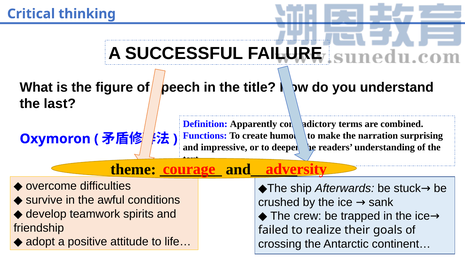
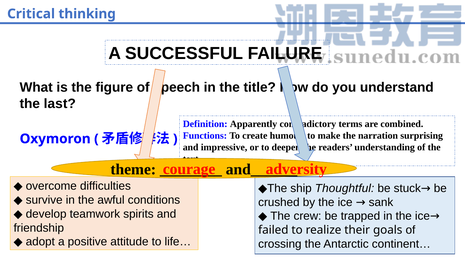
Afterwards: Afterwards -> Thoughtful (345, 189)
